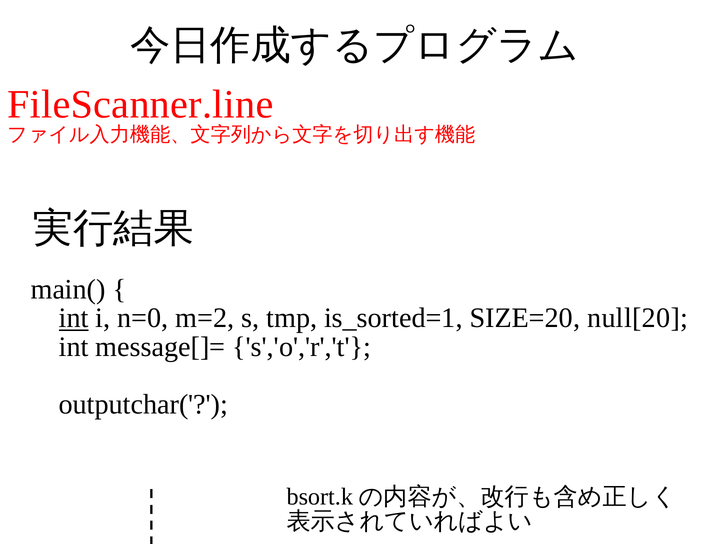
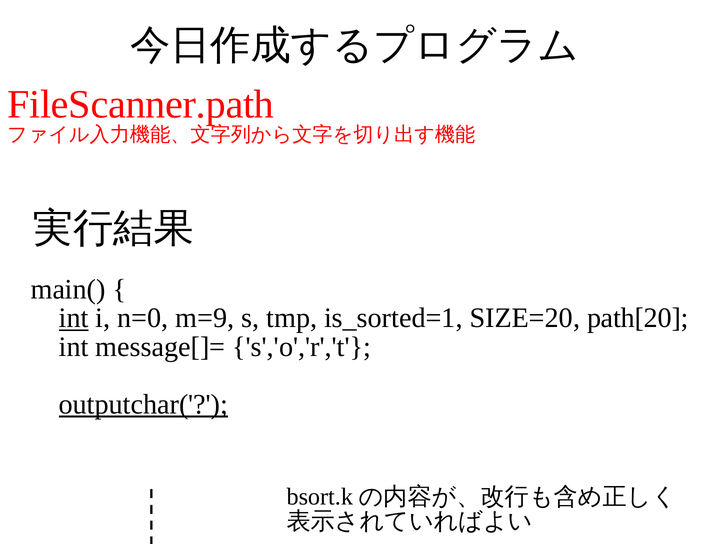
FileScanner.line: FileScanner.line -> FileScanner.path (141, 105)
m=2: m=2 -> m=9 (205, 318)
null[20: null[20 -> path[20 (638, 318)
outputchar( underline: none -> present (143, 404)
